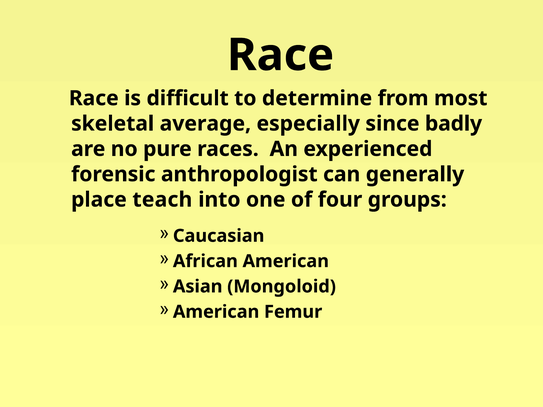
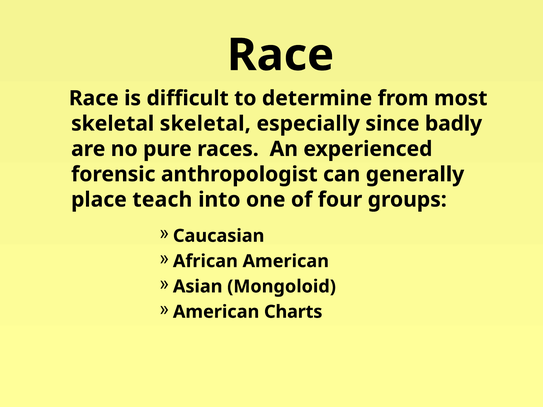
skeletal average: average -> skeletal (205, 124)
Femur: Femur -> Charts (293, 312)
